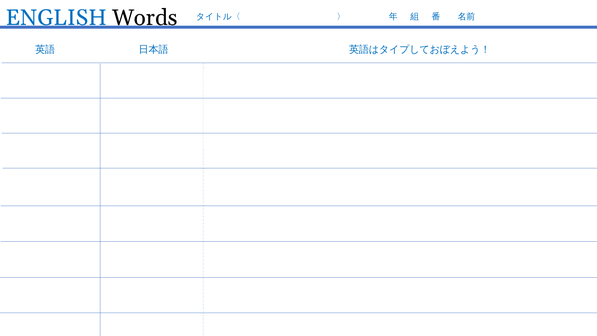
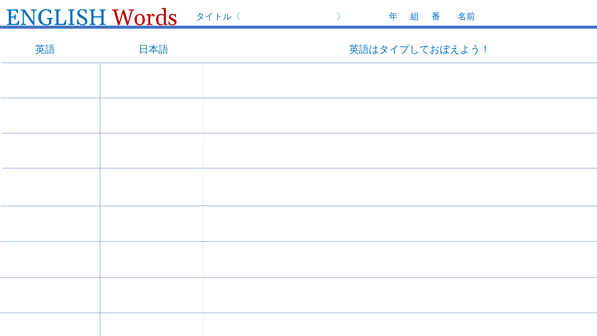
Words colour: black -> red (145, 18)
